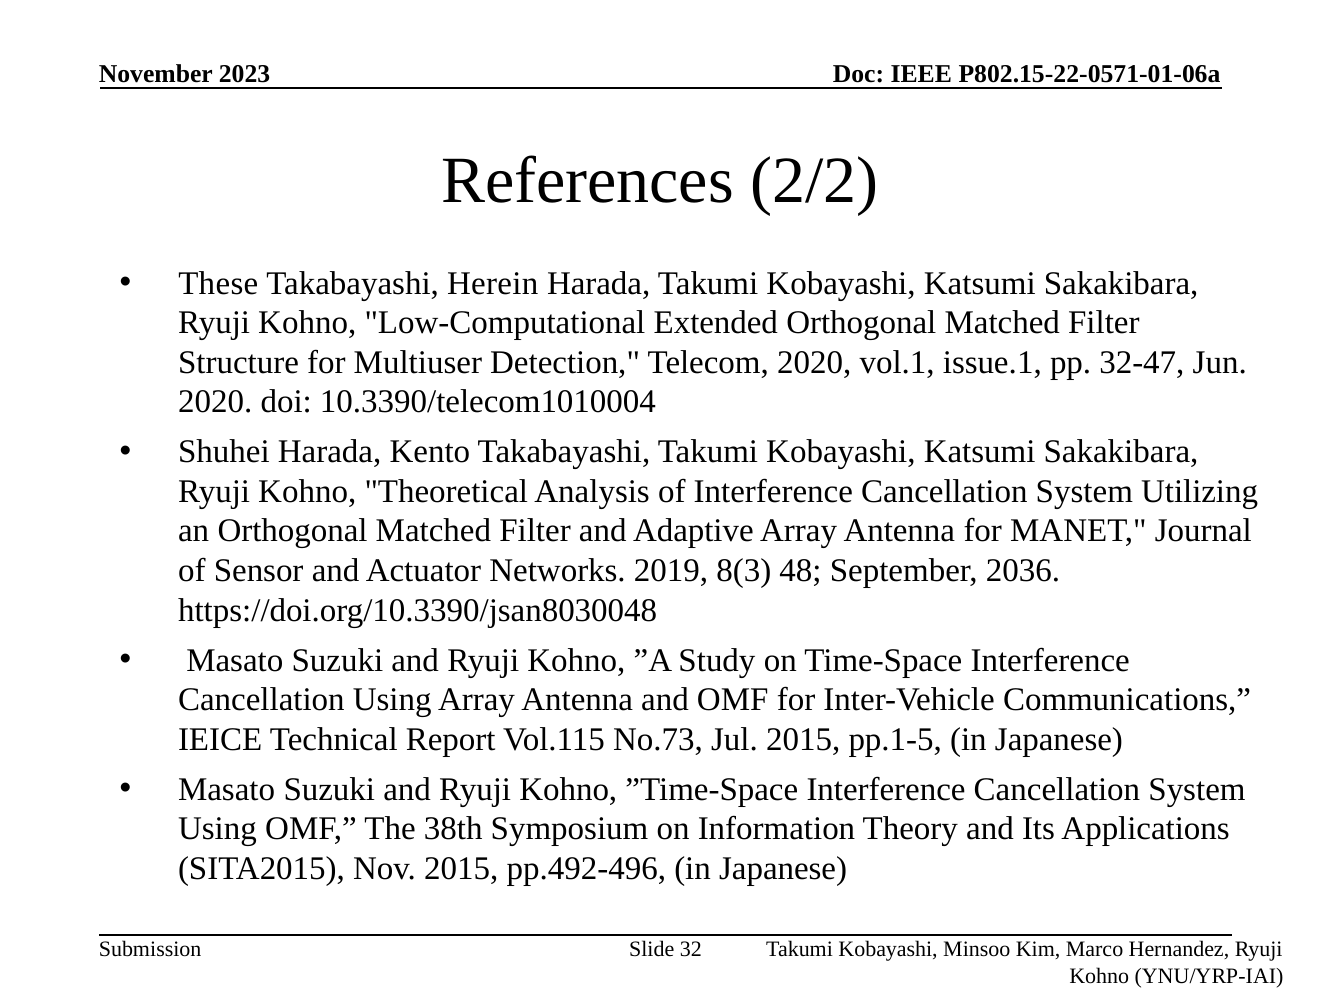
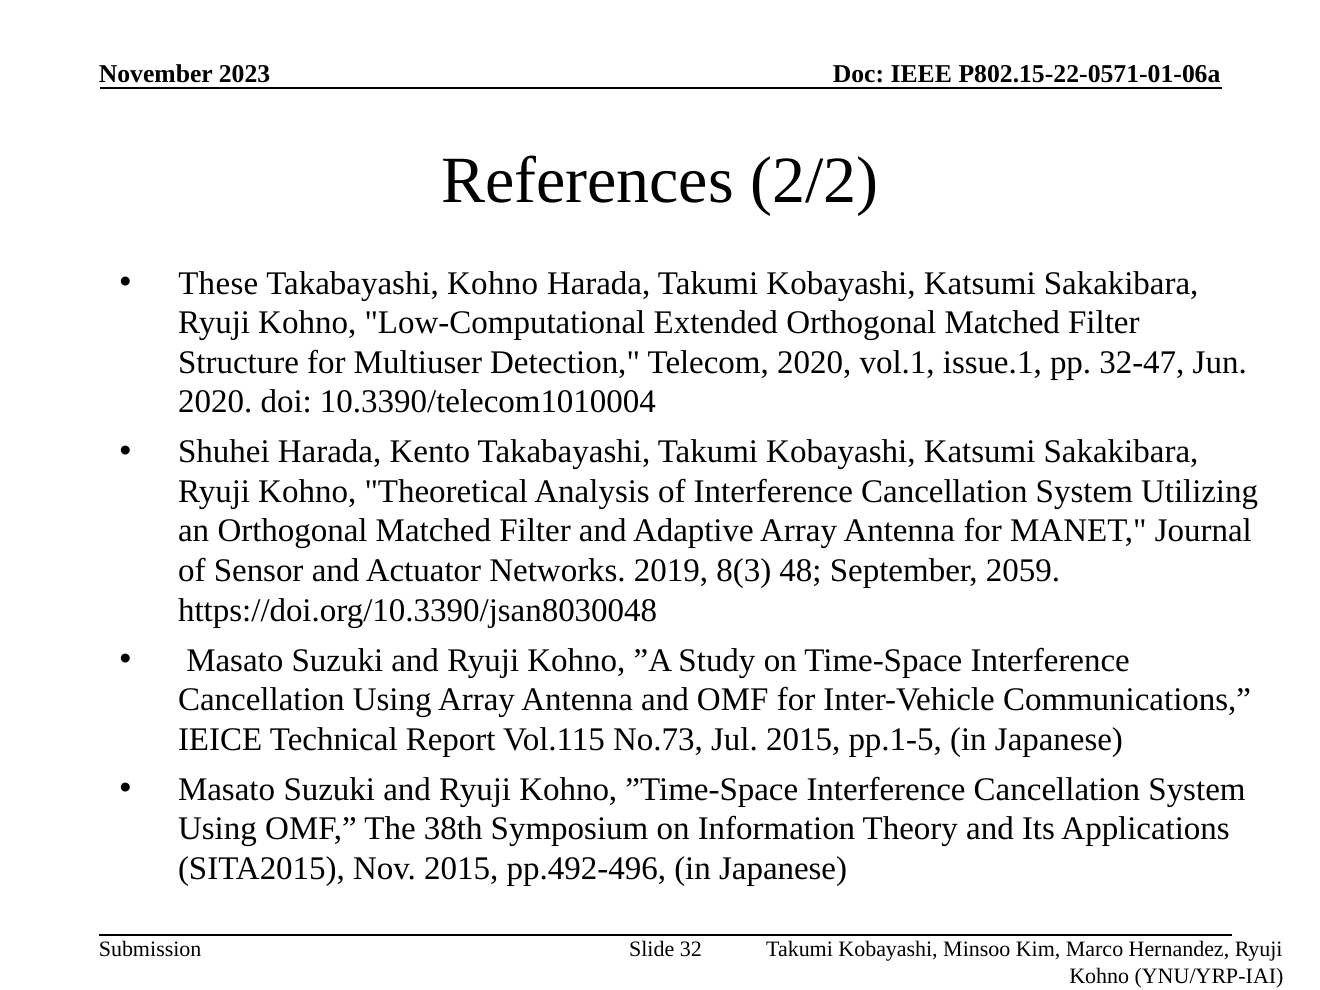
Takabayashi Herein: Herein -> Kohno (493, 283)
2036: 2036 -> 2059 (1023, 571)
